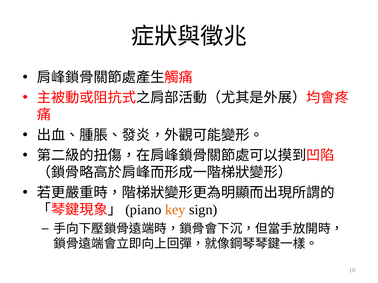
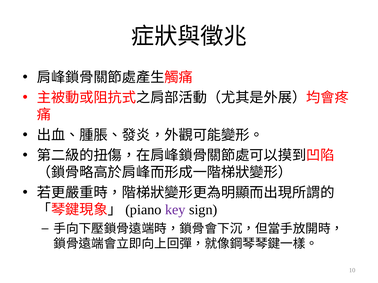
key colour: orange -> purple (175, 210)
